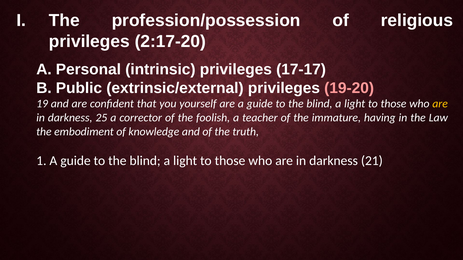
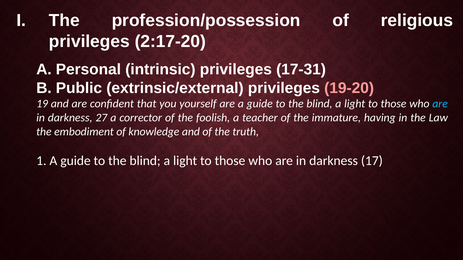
17-17: 17-17 -> 17-31 (301, 70)
are colour: yellow -> light blue (440, 104)
25: 25 -> 27 (101, 118)
21: 21 -> 17 (372, 161)
